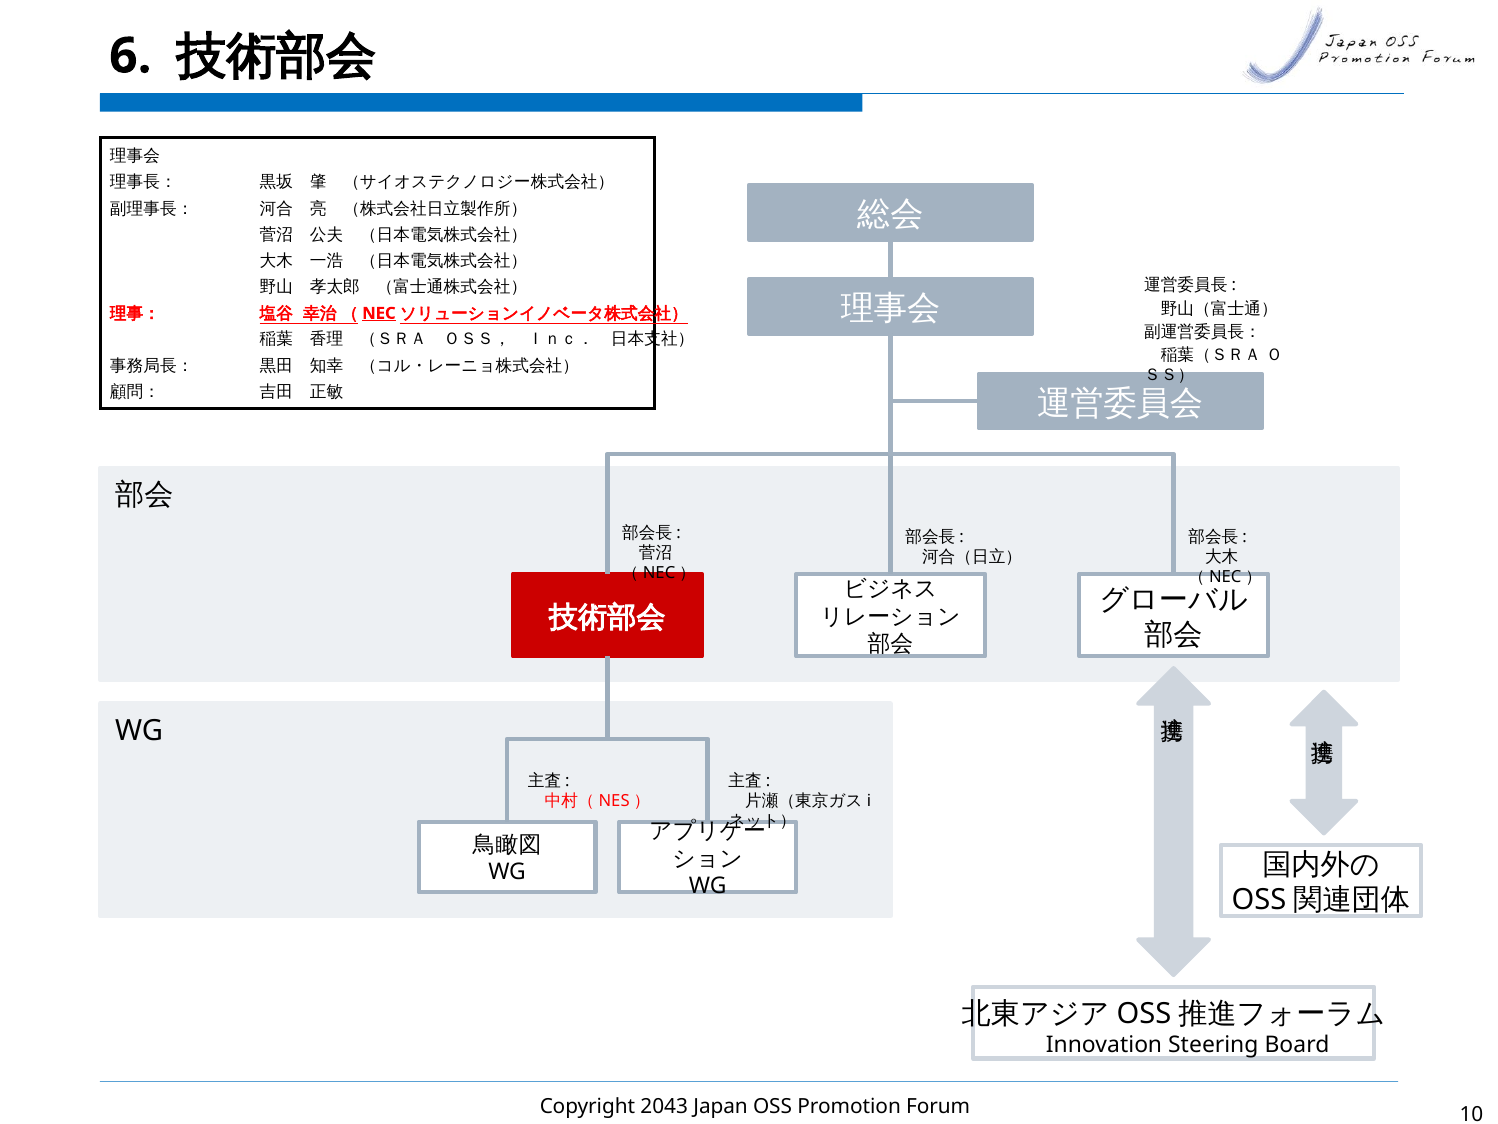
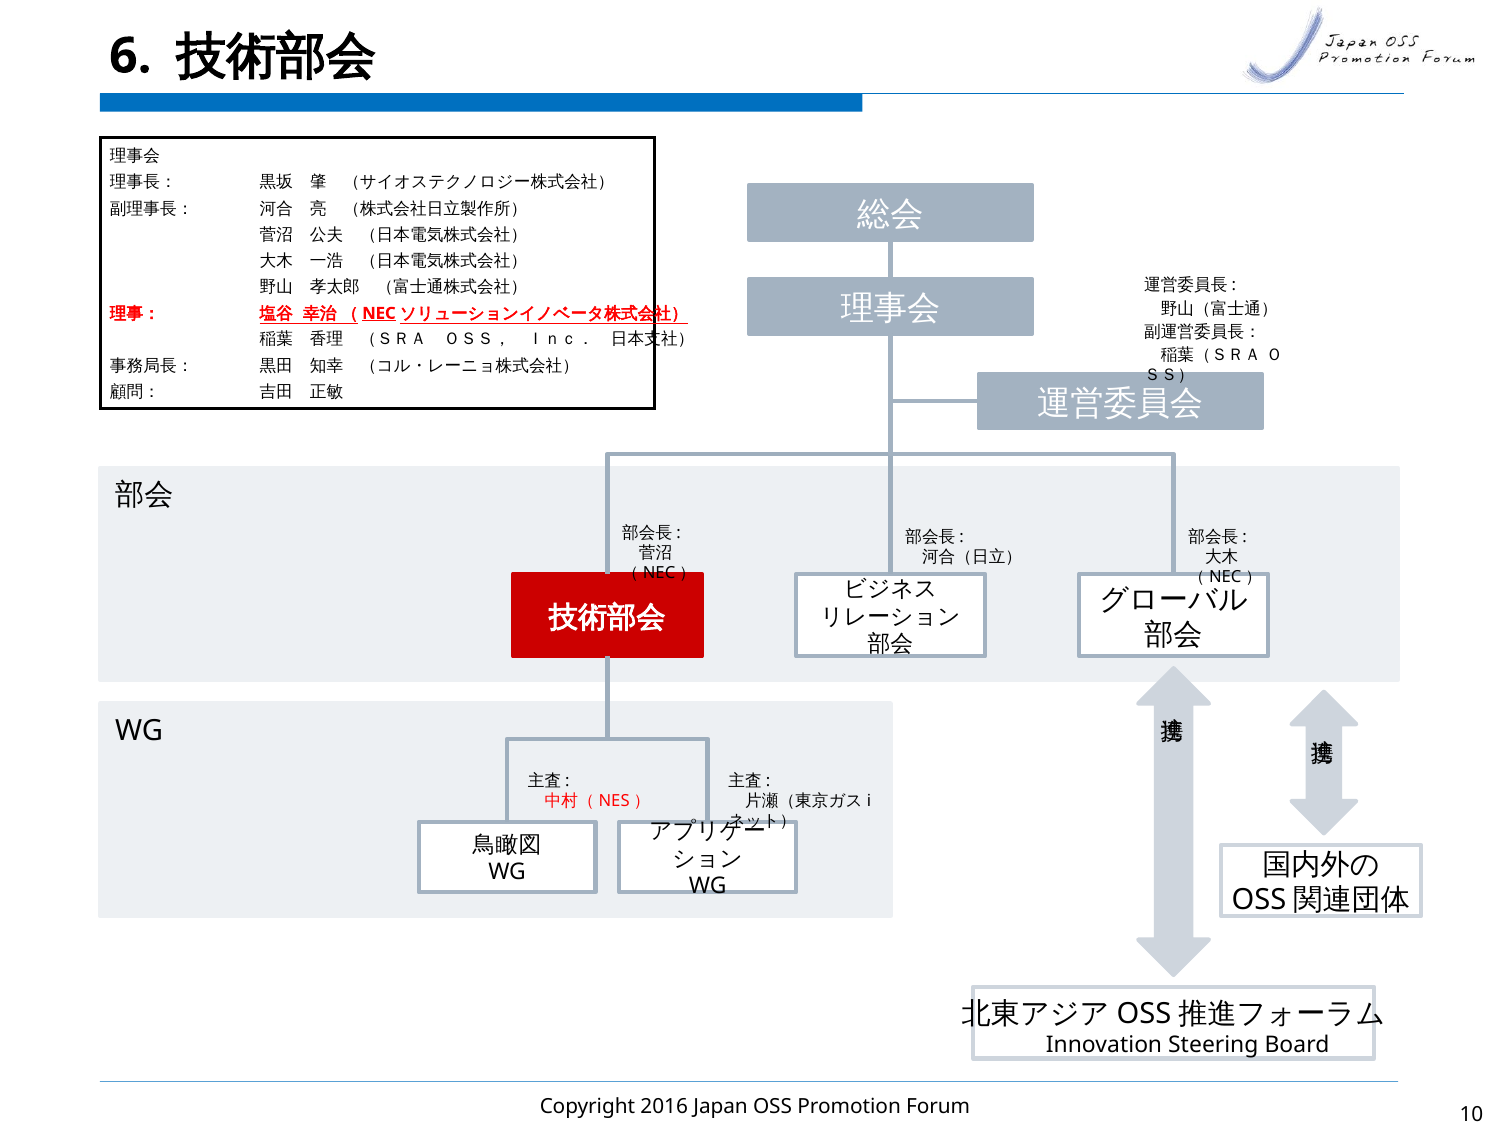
2043: 2043 -> 2016 (664, 1106)
